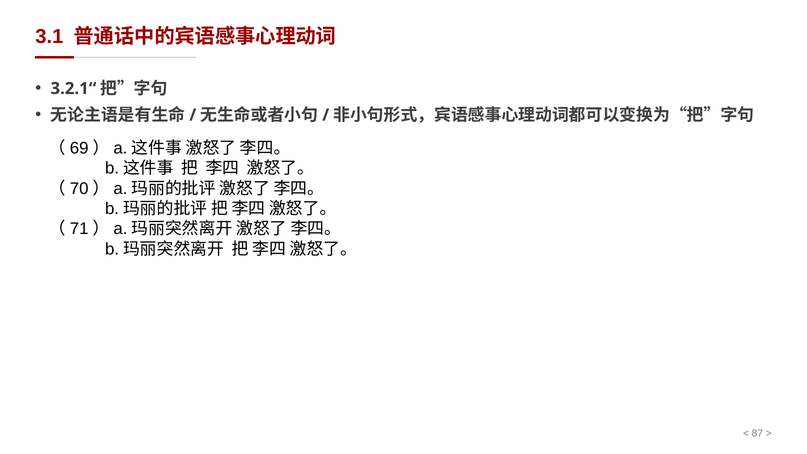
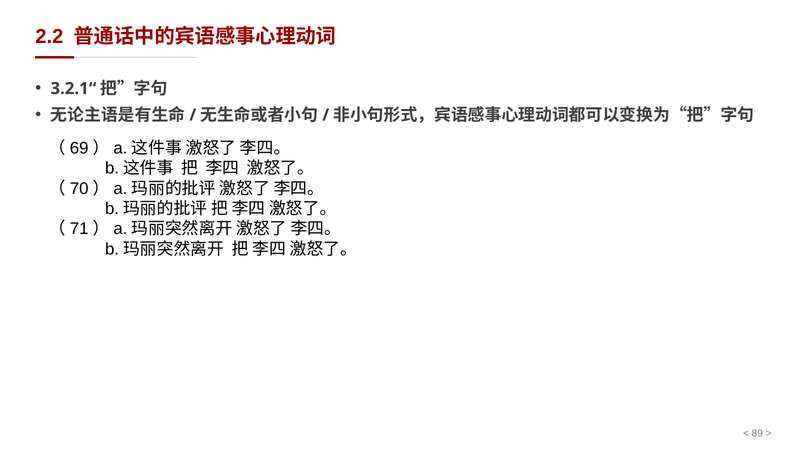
3.1: 3.1 -> 2.2 (49, 36)
87: 87 -> 89 (757, 434)
